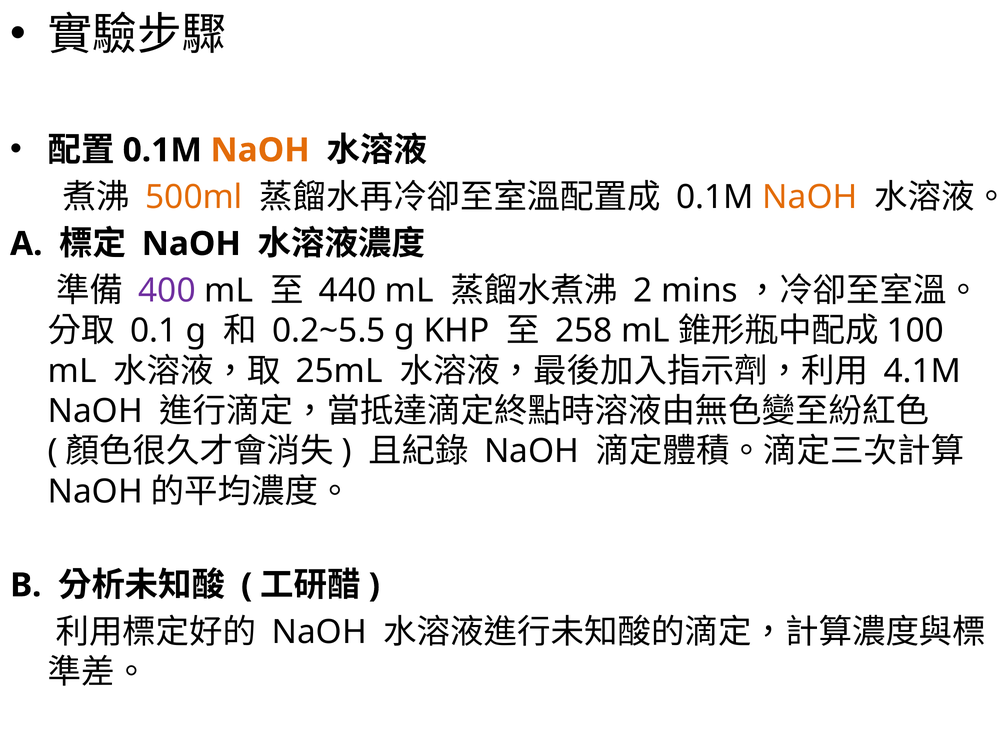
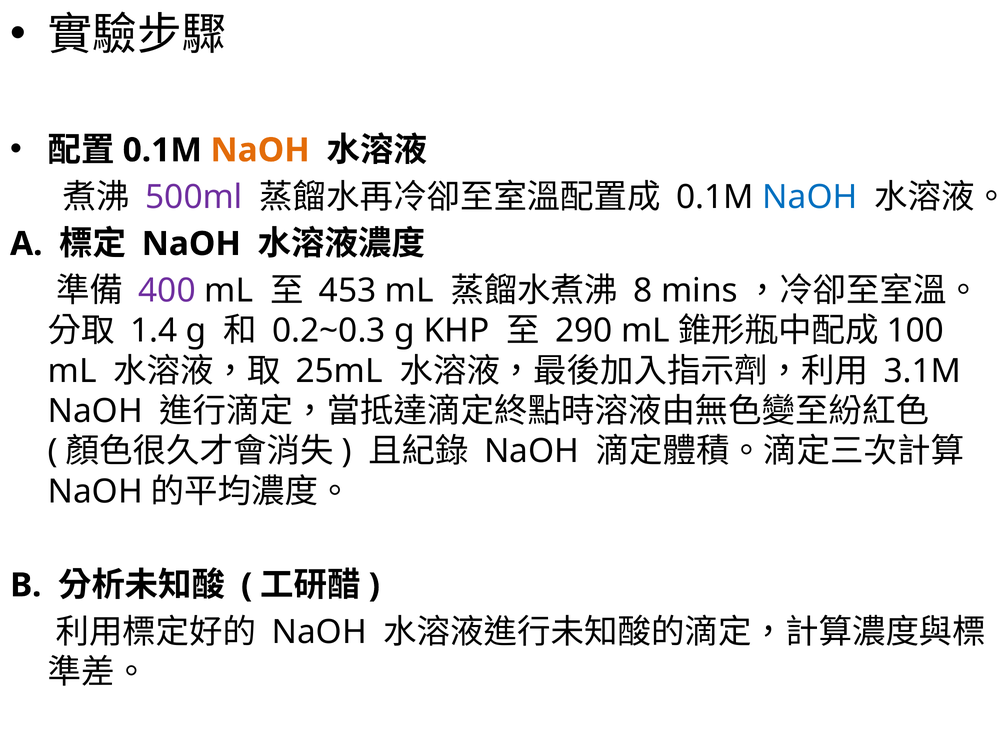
500ml colour: orange -> purple (194, 197)
NaOH colour: orange -> blue (810, 197)
440: 440 -> 453 (348, 291)
2: 2 -> 8 (643, 291)
0.1: 0.1 -> 1.4 (154, 331)
0.2~5.5: 0.2~5.5 -> 0.2~0.3 (329, 331)
258: 258 -> 290 (584, 331)
4.1M: 4.1M -> 3.1M (922, 371)
